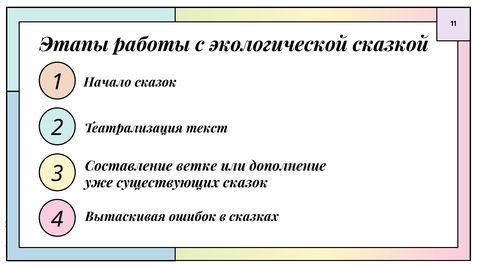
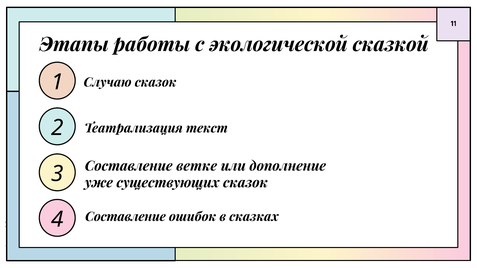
Начало: Начало -> Случаю (107, 82)
Вытаскивая: Вытаскивая -> Составление (125, 217)
